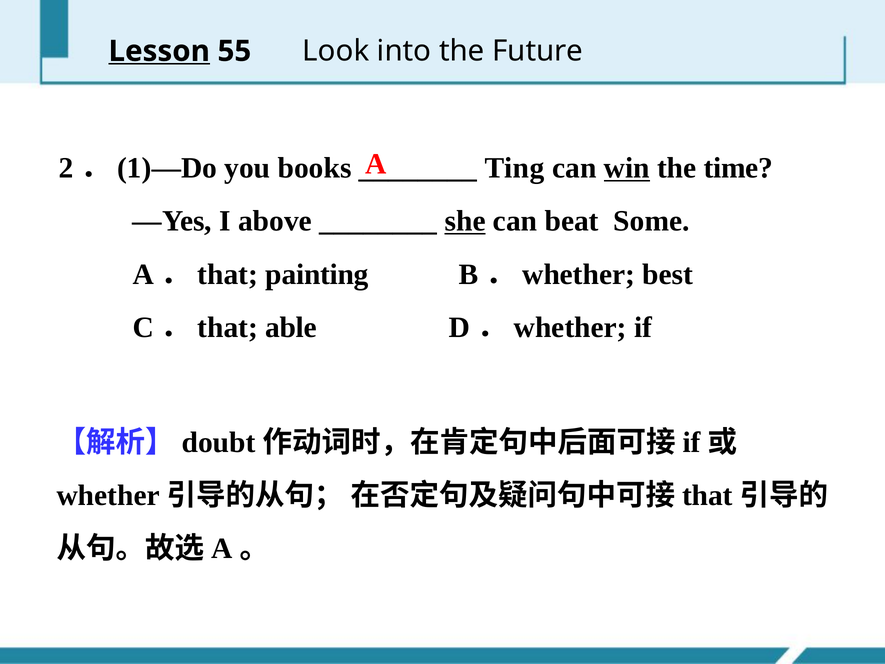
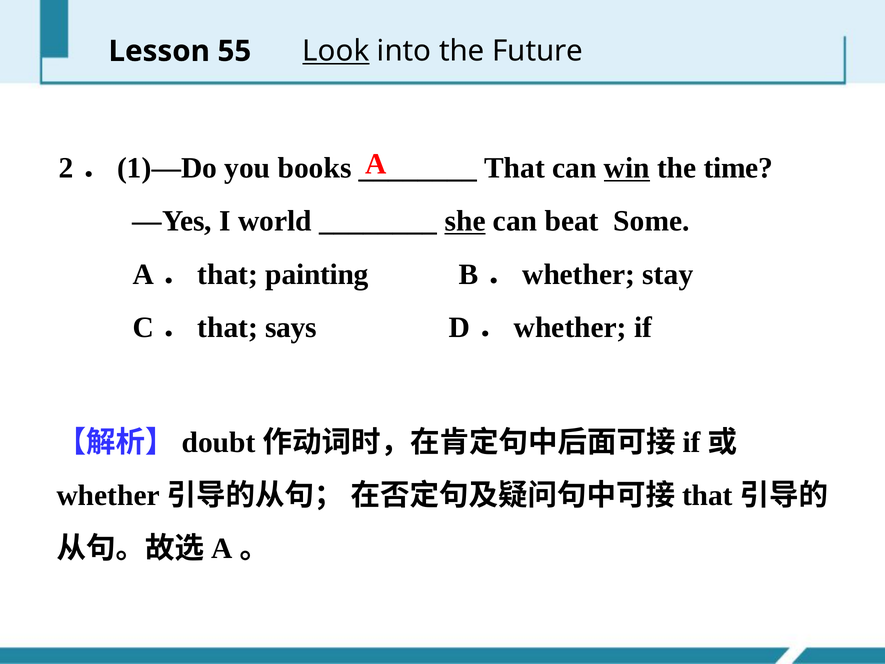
Lesson underline: present -> none (159, 51)
Look underline: none -> present (336, 51)
Ting: Ting -> That (515, 168)
above: above -> world (275, 221)
best: best -> stay (668, 274)
able: able -> says (291, 327)
